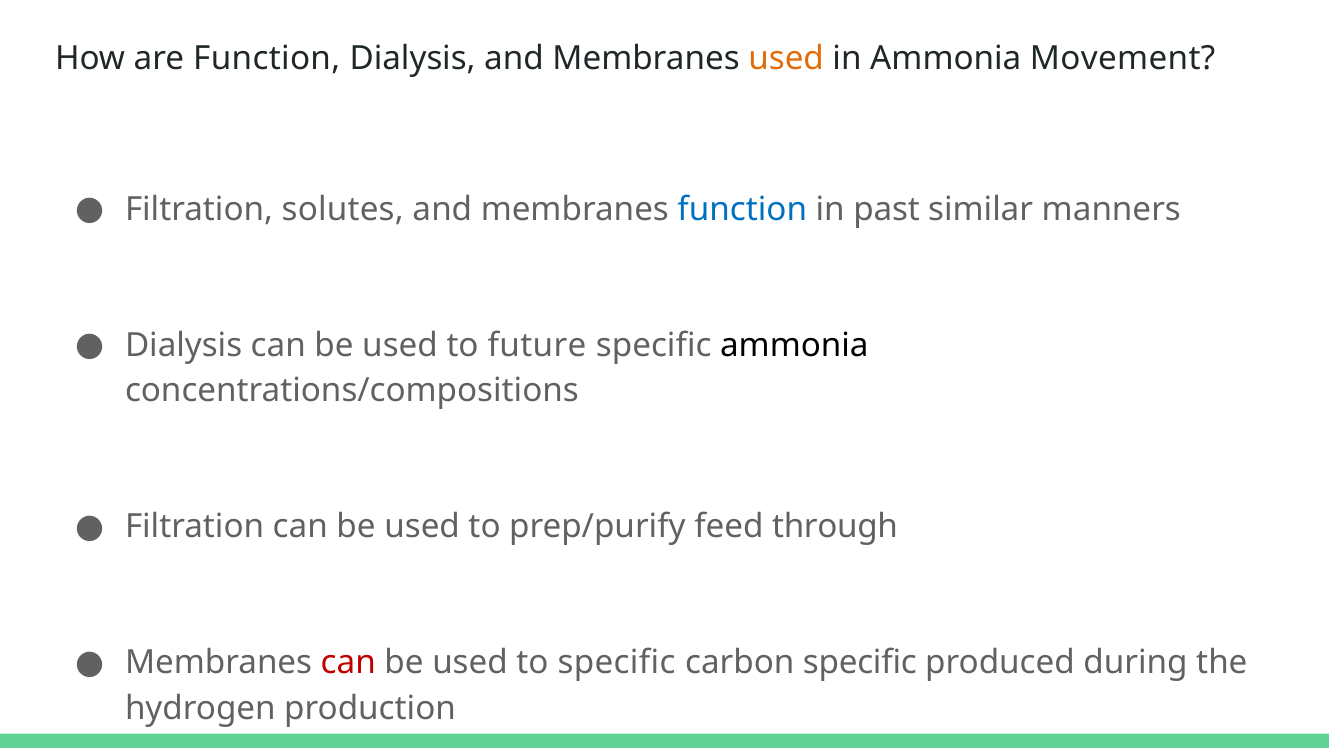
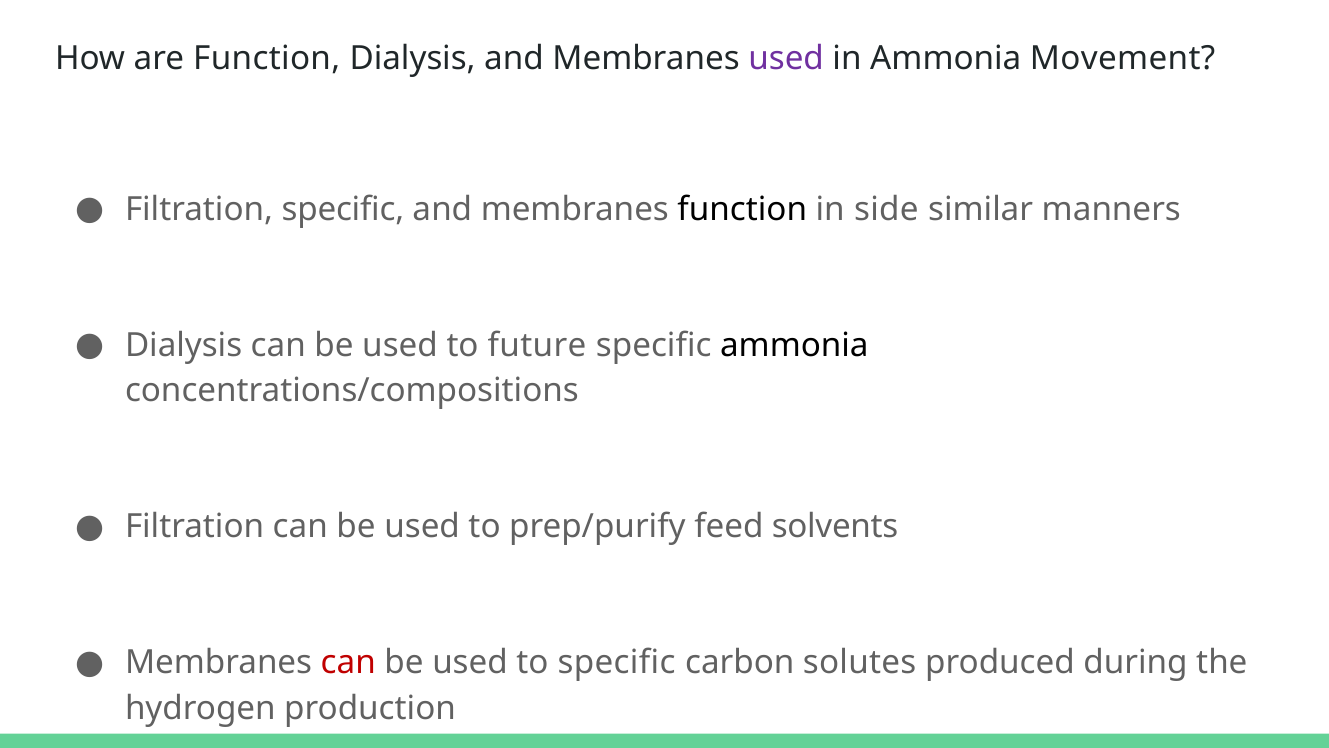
used colour: orange -> purple (786, 59)
Filtration solutes: solutes -> specific (343, 209)
function colour: blue -> black (742, 209)
past: past -> side (886, 209)
through: through -> solvents (835, 527)
carbon specific: specific -> solutes (860, 663)
